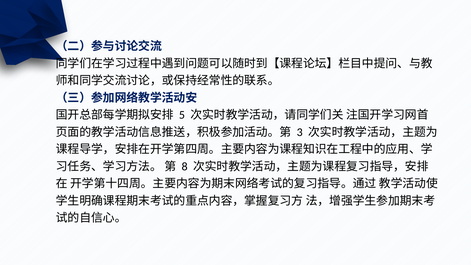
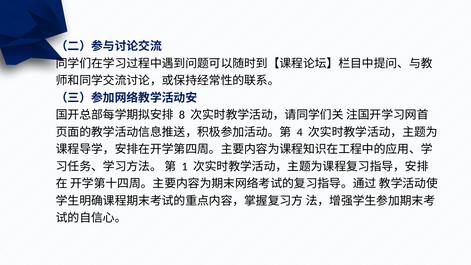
5: 5 -> 8 (182, 115)
3: 3 -> 4 (300, 132)
8: 8 -> 1 (185, 167)
